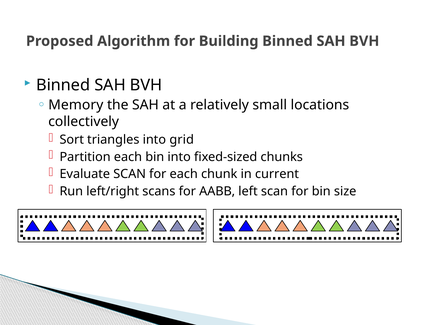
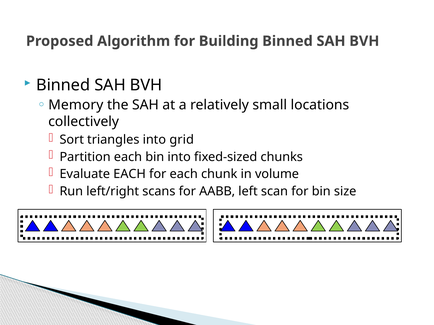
Evaluate SCAN: SCAN -> EACH (130, 174)
current: current -> volume (277, 174)
